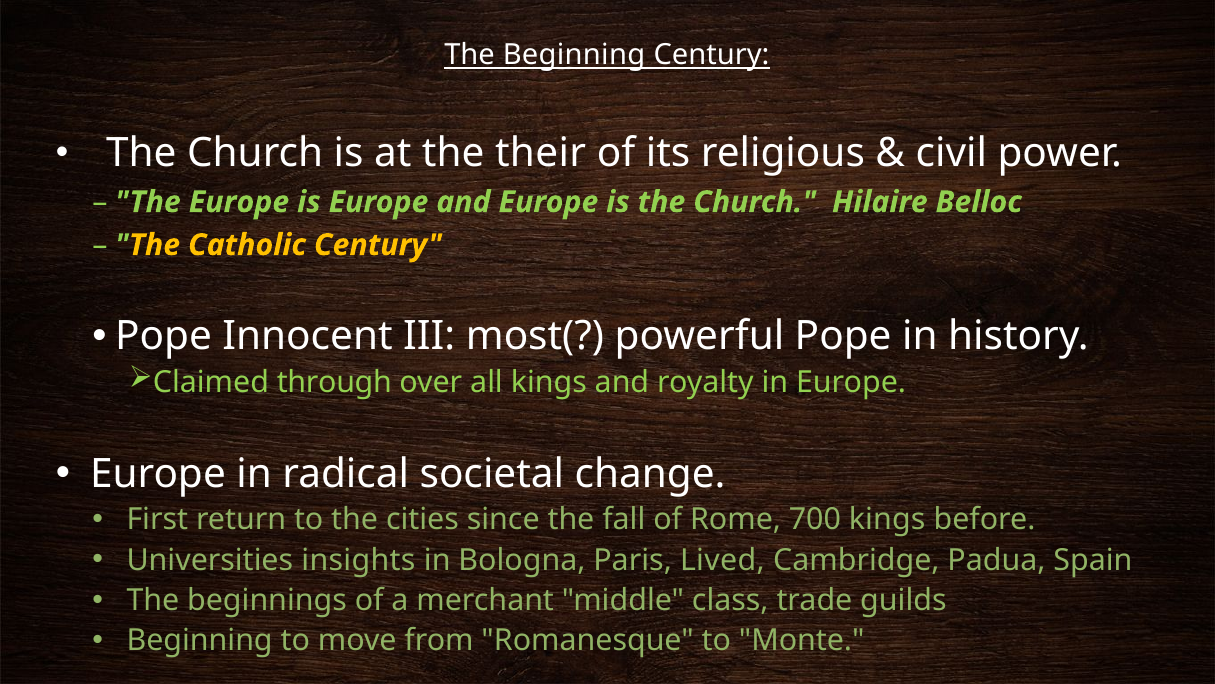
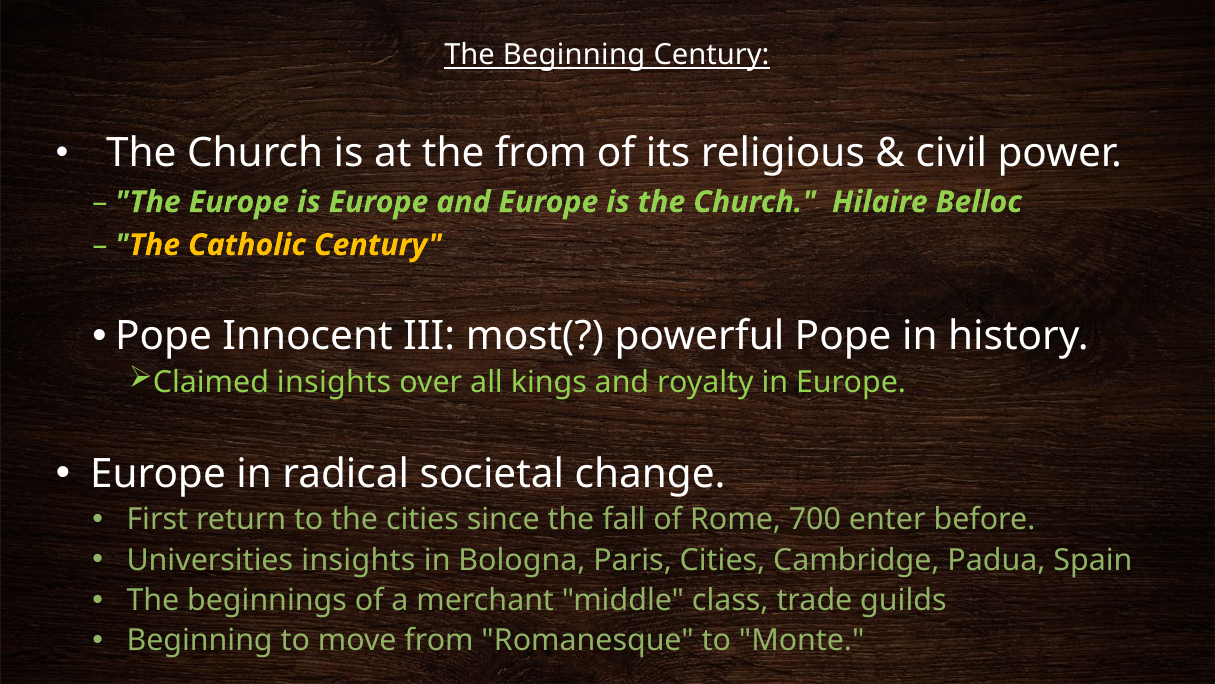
the their: their -> from (541, 153)
Claimed through: through -> insights (334, 382)
700 kings: kings -> enter (887, 519)
Paris Lived: Lived -> Cities (723, 560)
